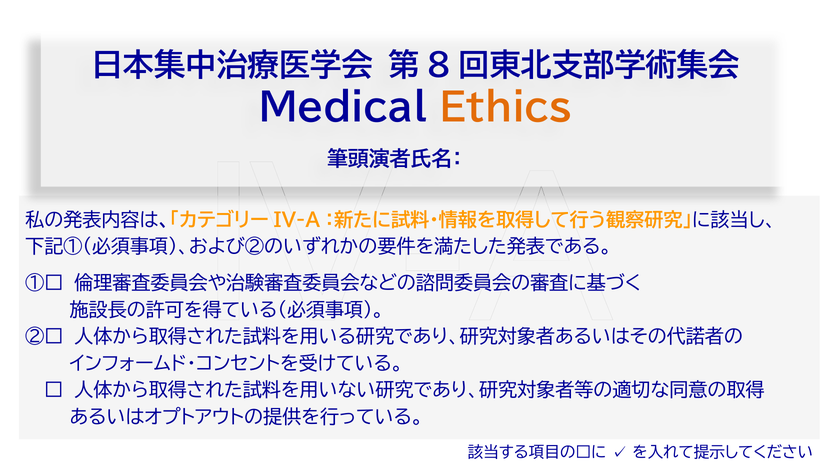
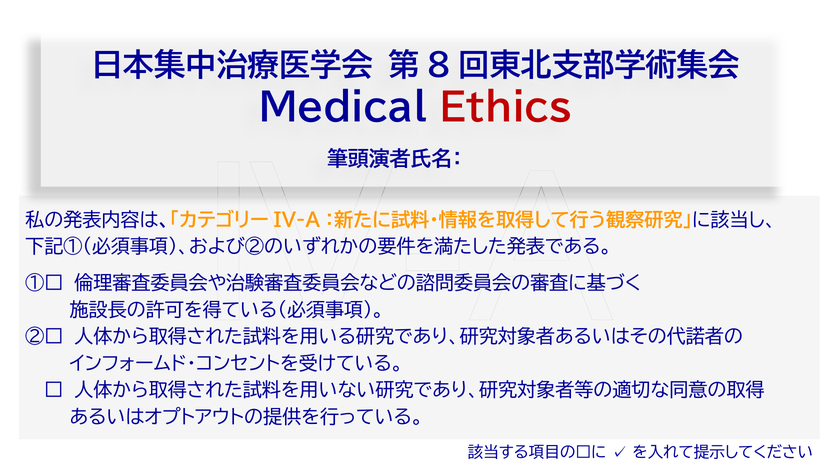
Ethics colour: orange -> red (506, 108)
